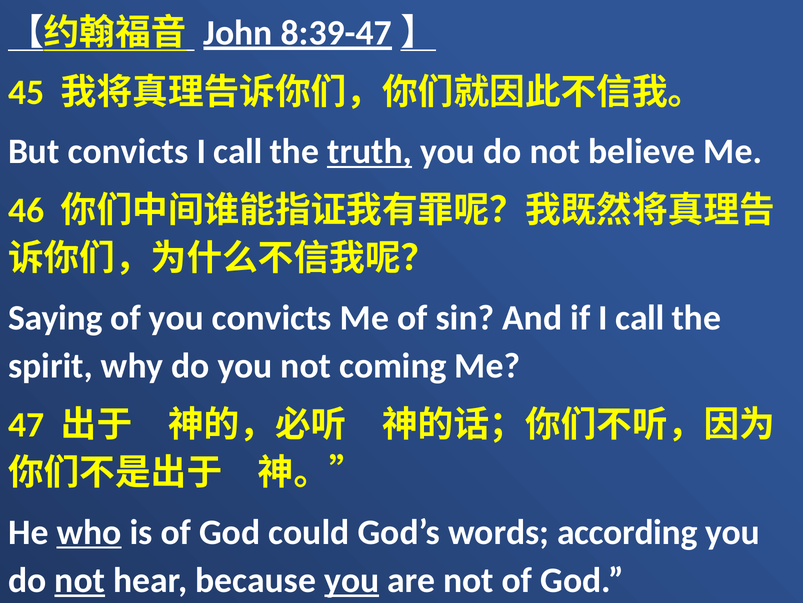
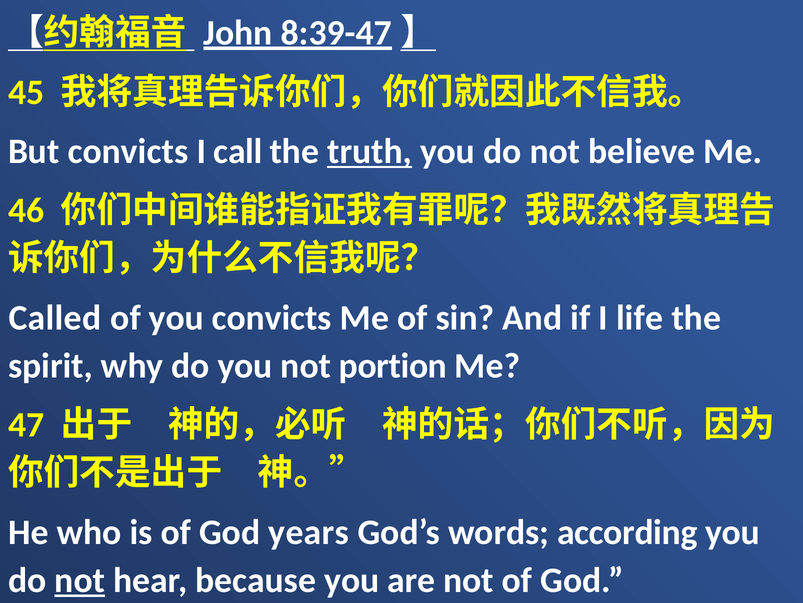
Saying: Saying -> Called (55, 317)
if I call: call -> life (640, 317)
coming: coming -> portion (393, 365)
who underline: present -> none (89, 532)
could: could -> years (309, 532)
you underline: present -> none (352, 580)
